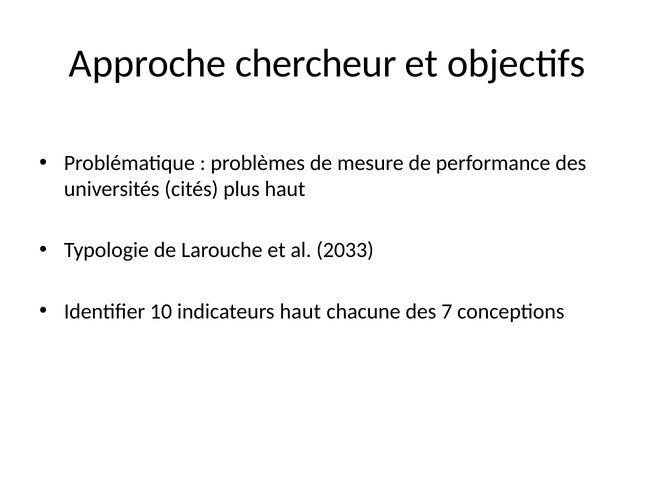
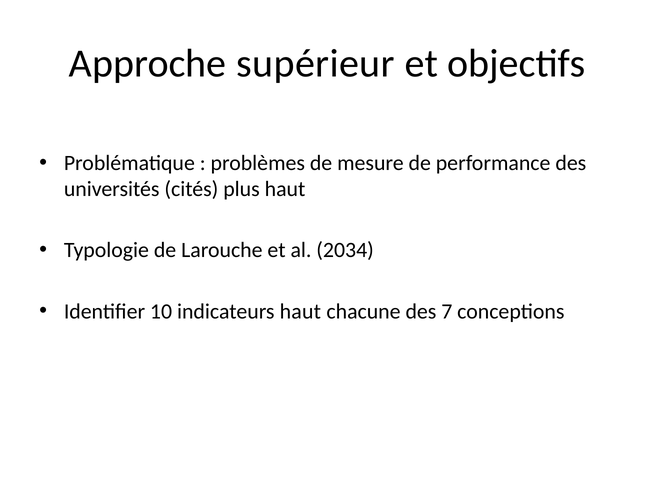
chercheur: chercheur -> supérieur (315, 63)
2033: 2033 -> 2034 (345, 250)
